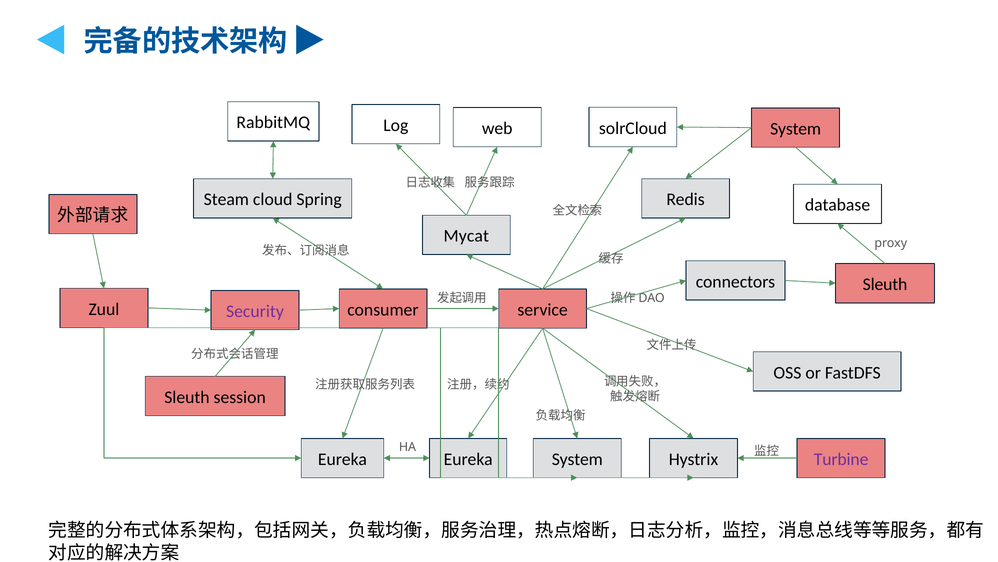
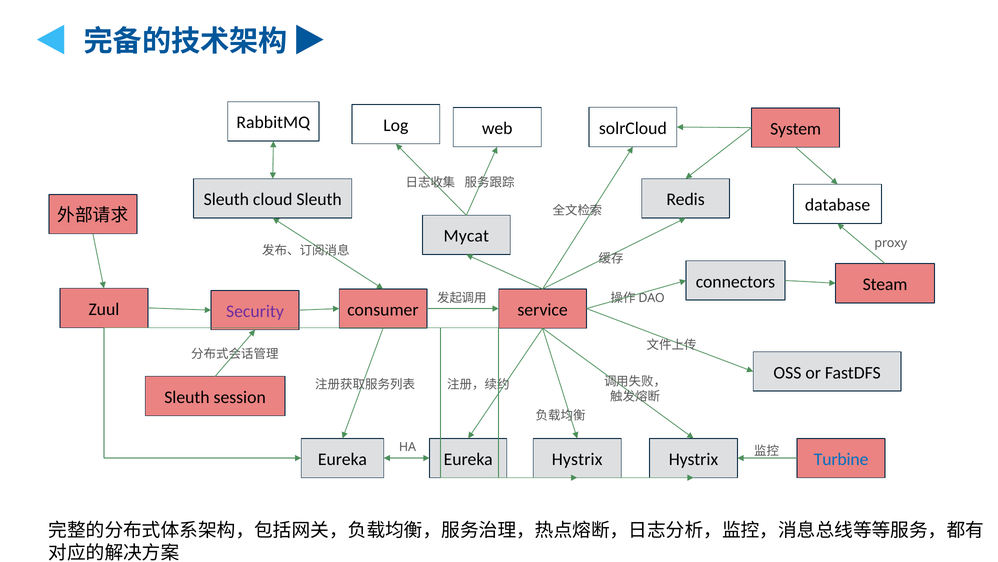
Steam: Steam -> Sleuth (226, 199)
cloud Spring: Spring -> Sleuth (319, 199)
Sleuth: Sleuth -> Steam (885, 284)
System: System -> Hystrix (577, 459)
Turbine colour: purple -> blue (841, 459)
